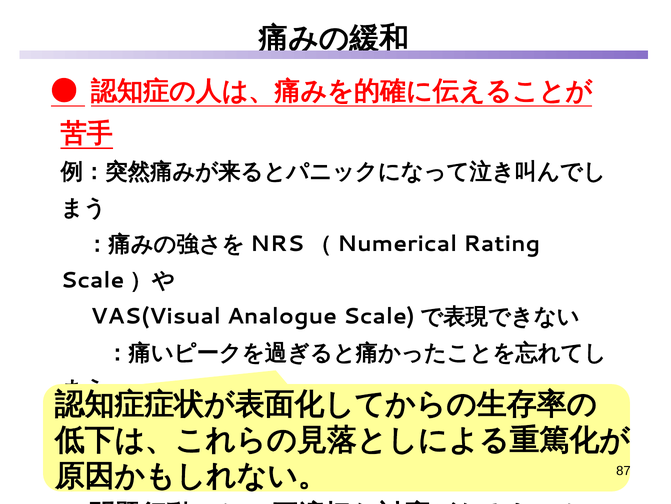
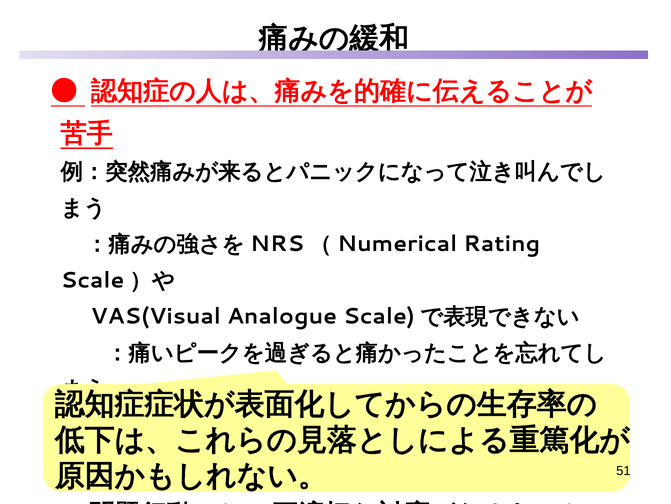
87: 87 -> 51 (623, 470)
